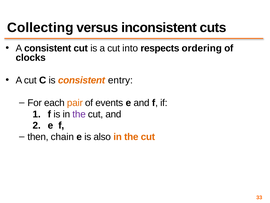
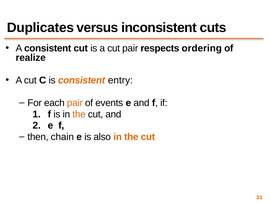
Collecting: Collecting -> Duplicates (40, 28)
cut into: into -> pair (130, 48)
clocks: clocks -> realize (31, 57)
the colour: purple -> orange (79, 114)
